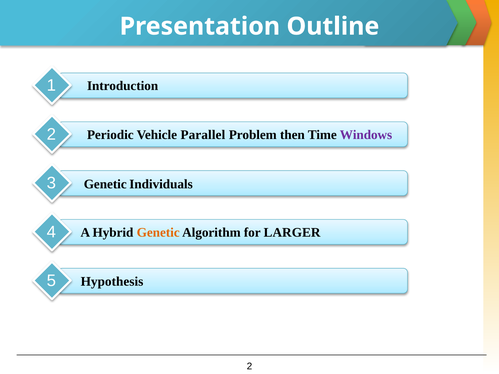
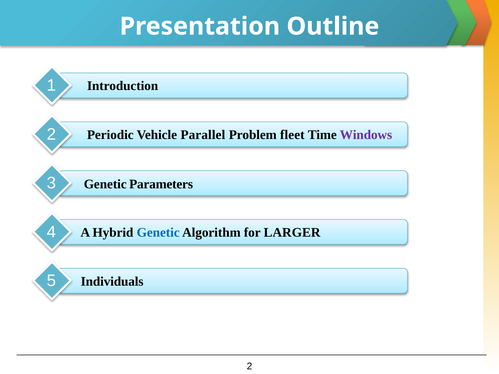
then: then -> fleet (292, 135)
Individuals: Individuals -> Parameters (161, 184)
Genetic colour: orange -> blue (158, 233)
Hypothesis: Hypothesis -> Individuals (112, 282)
